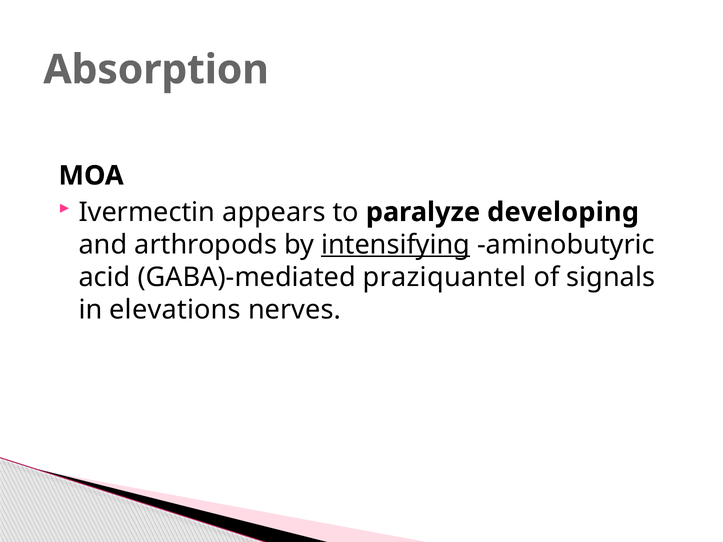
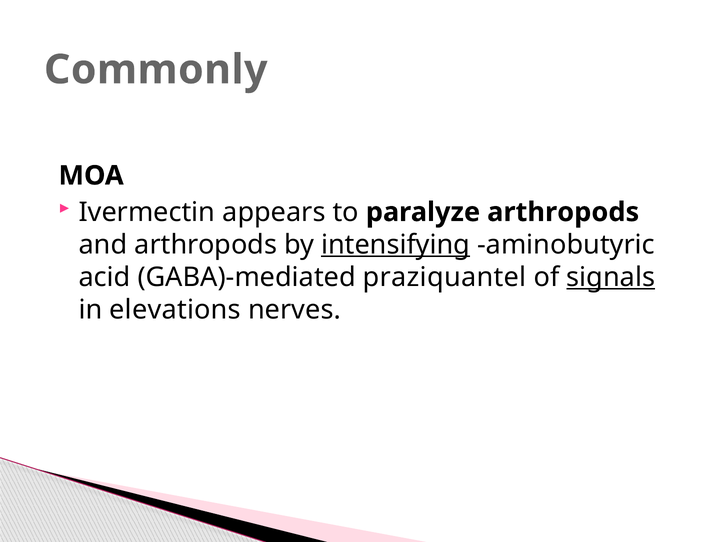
Absorption: Absorption -> Commonly (156, 70)
paralyze developing: developing -> arthropods (563, 212)
signals underline: none -> present (611, 277)
